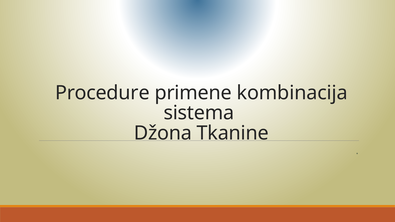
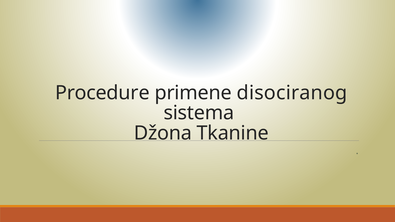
kombinacija: kombinacija -> disociranog (292, 93)
